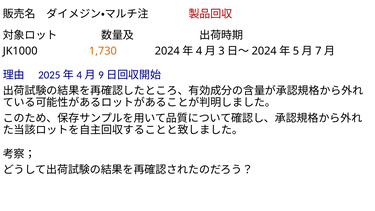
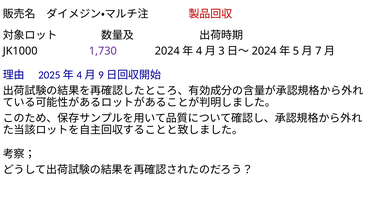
1,730 colour: orange -> purple (103, 51)
